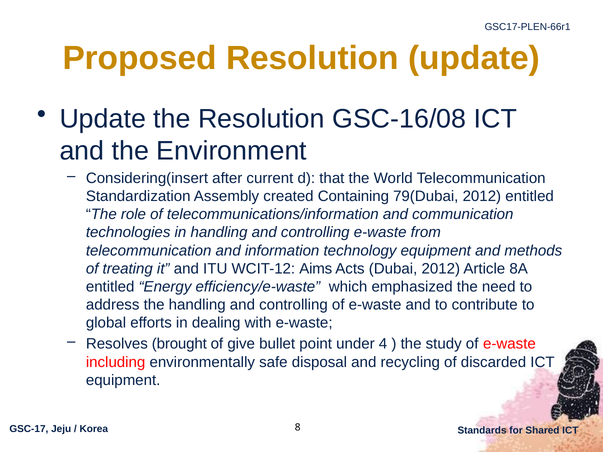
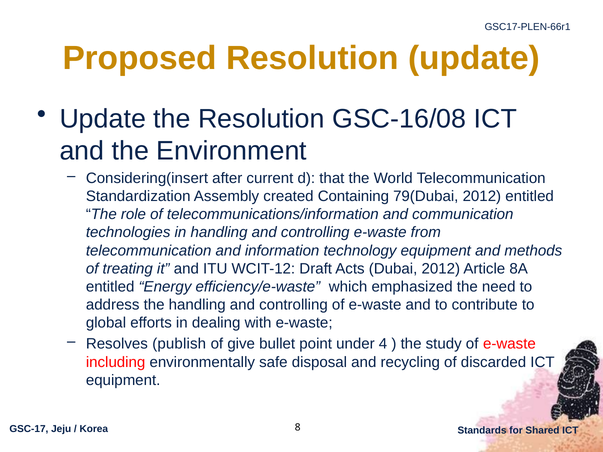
Aims: Aims -> Draft (316, 269)
brought: brought -> publish (179, 344)
